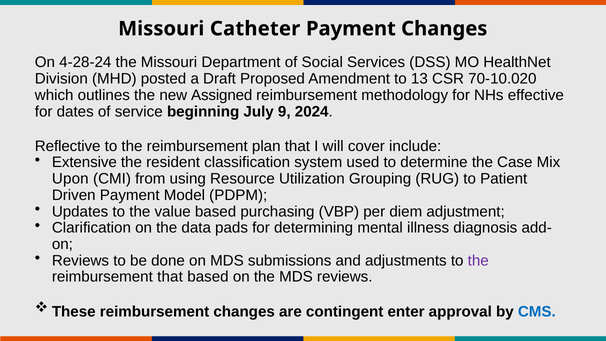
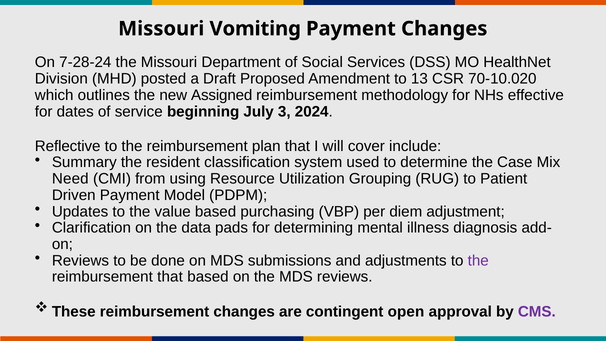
Catheter: Catheter -> Vomiting (255, 29)
4-28-24: 4-28-24 -> 7-28-24 (85, 62)
9: 9 -> 3 (284, 111)
Extensive: Extensive -> Summary (84, 162)
Upon: Upon -> Need (70, 179)
enter: enter -> open (406, 311)
CMS colour: blue -> purple (537, 311)
